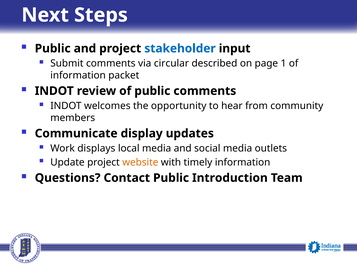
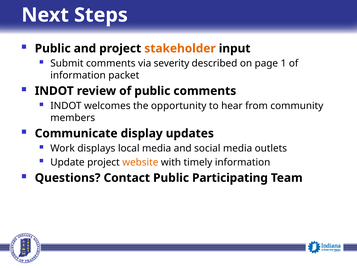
stakeholder colour: blue -> orange (180, 48)
circular: circular -> severity (172, 63)
Introduction: Introduction -> Participating (230, 178)
